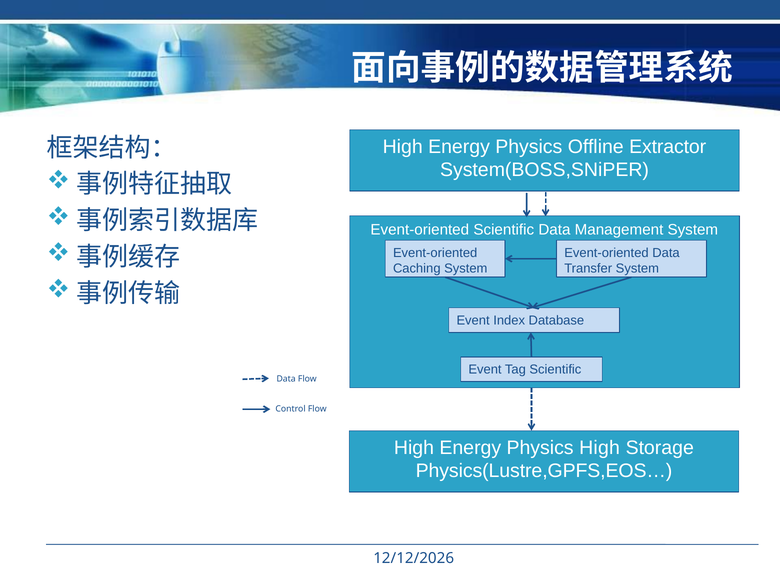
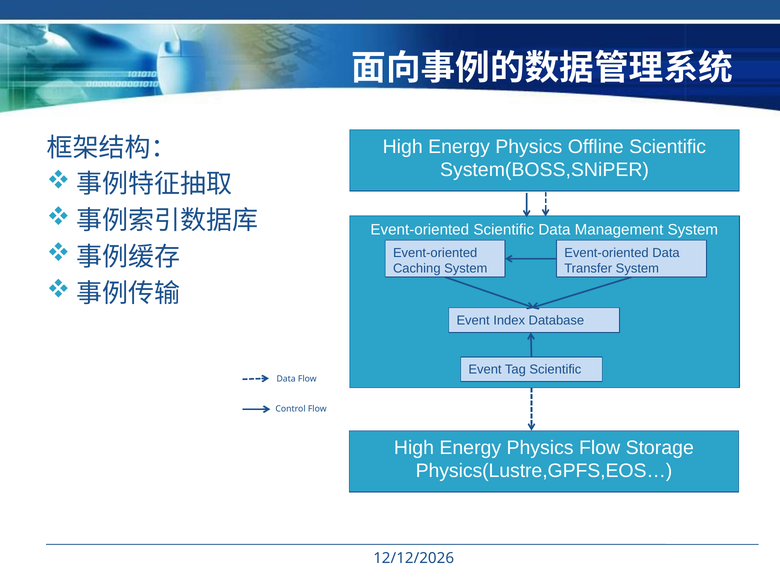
Offline Extractor: Extractor -> Scientific (668, 147)
Physics High: High -> Flow (600, 448)
